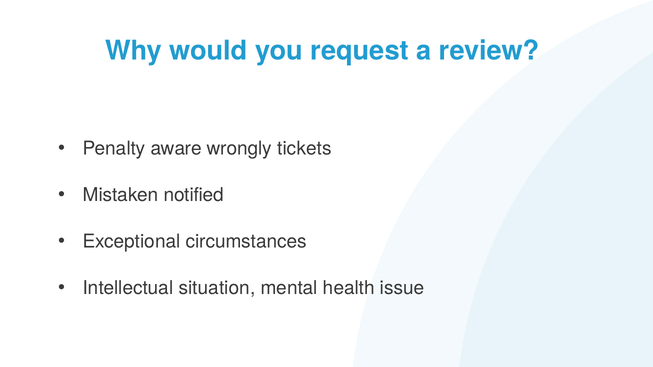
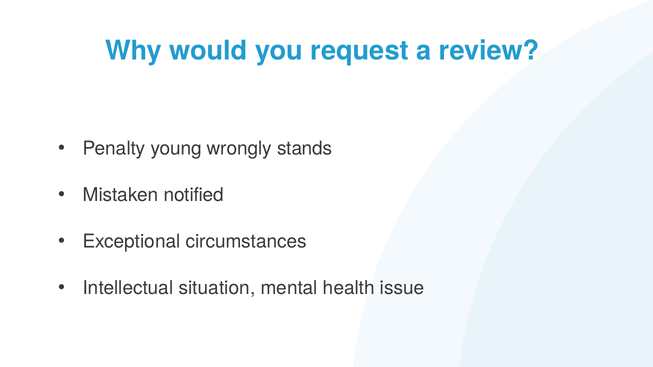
aware: aware -> young (176, 149)
tickets: tickets -> stands (305, 149)
